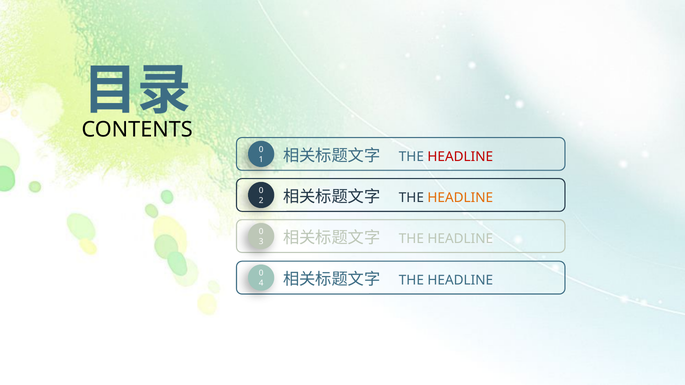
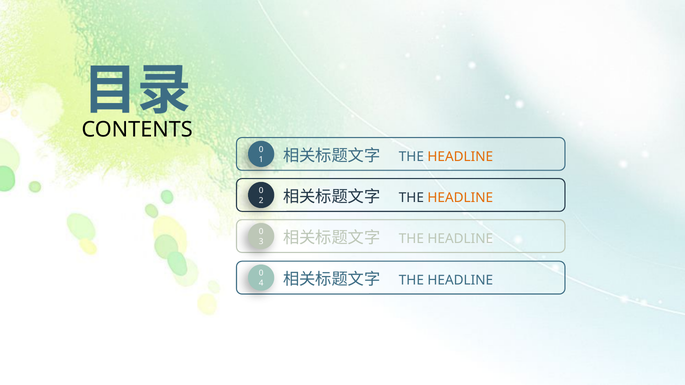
HEADLINE colour: red -> orange (460, 157)
